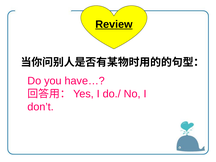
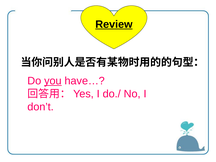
you underline: none -> present (53, 81)
